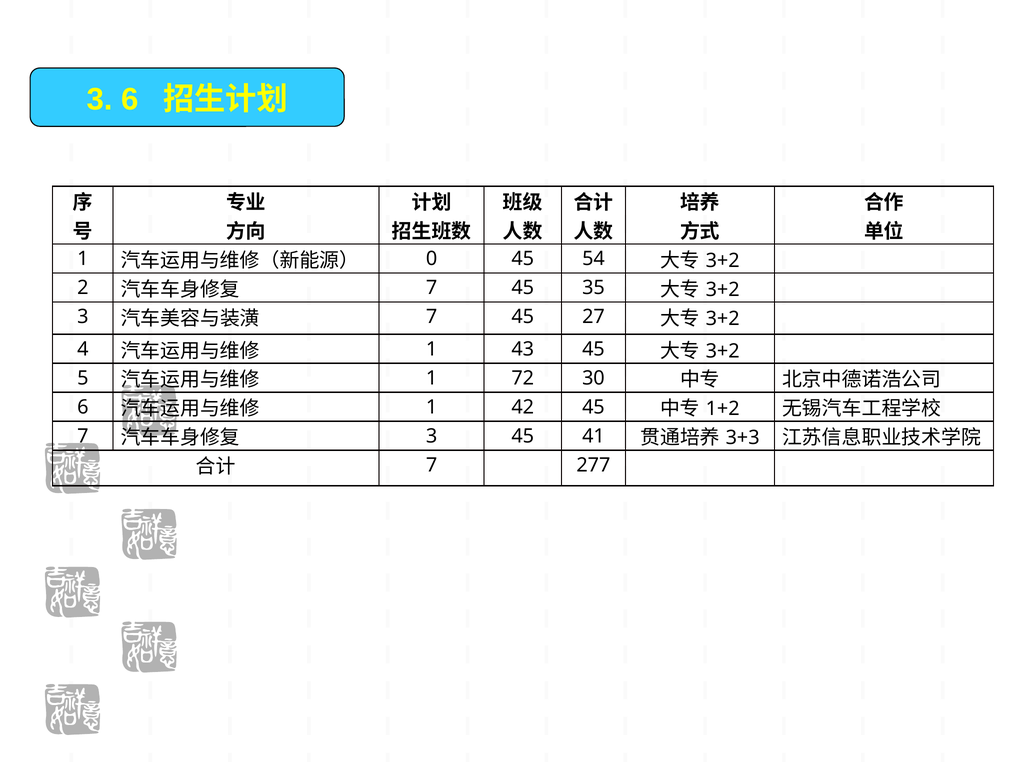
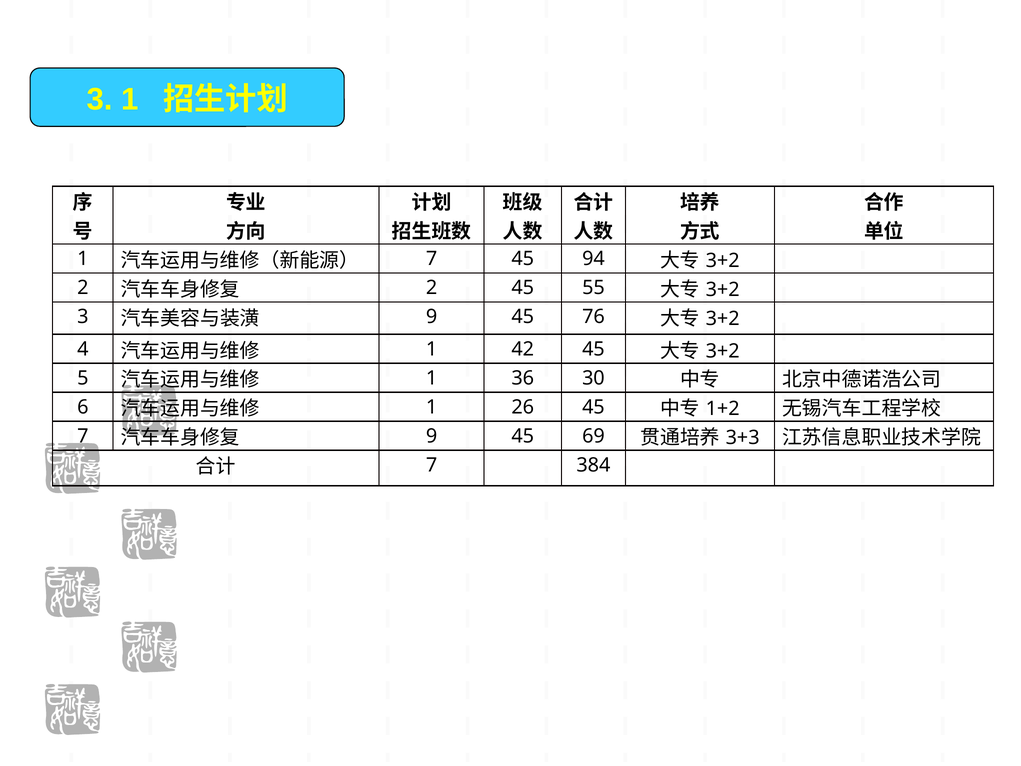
3 6: 6 -> 1 (130, 99)
0: 0 -> 7 (432, 259)
54: 54 -> 94 (593, 259)
7: 7 -> 2 (432, 288)
35: 35 -> 55 (593, 288)
7: 7 -> 9 (432, 317)
27: 27 -> 76 (593, 317)
43: 43 -> 42 (523, 349)
72: 72 -> 36 (523, 378)
42: 42 -> 26 (523, 407)
3: 3 -> 9 (432, 436)
41: 41 -> 69 (593, 436)
277: 277 -> 384 (593, 465)
